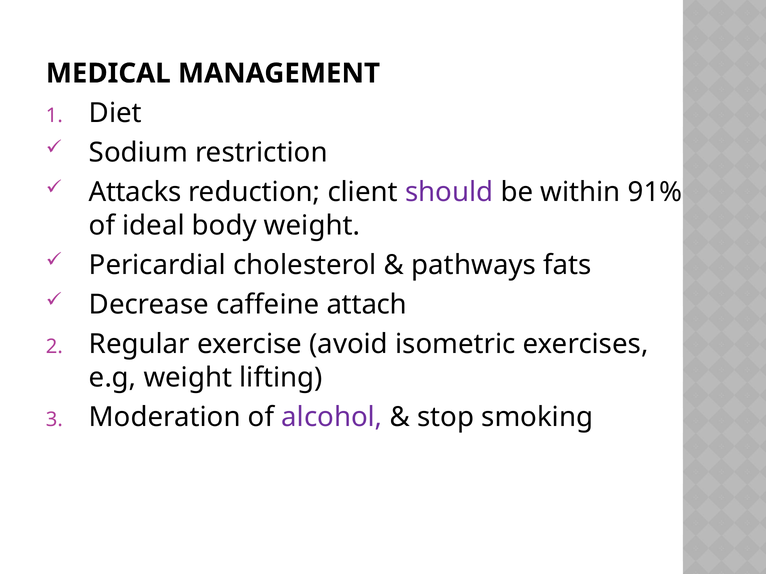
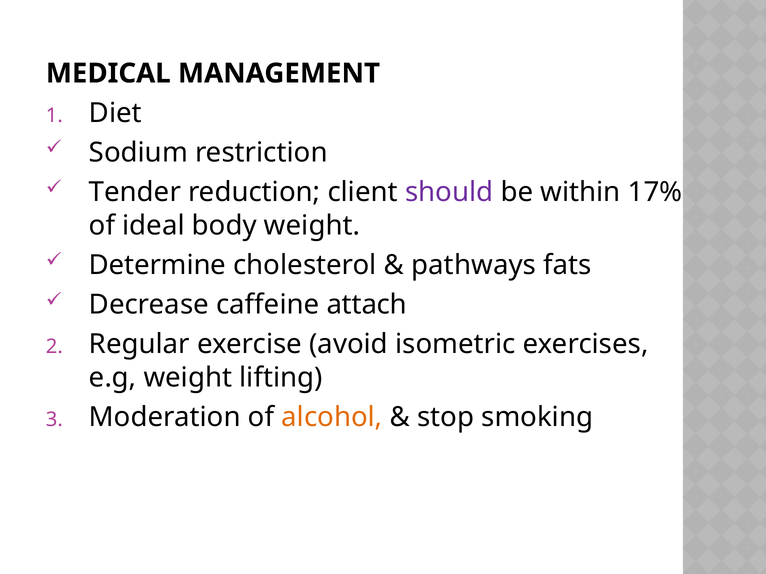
Attacks: Attacks -> Tender (135, 192)
91%: 91% -> 17% (655, 192)
Pericardial: Pericardial -> Determine (157, 265)
alcohol colour: purple -> orange (332, 418)
